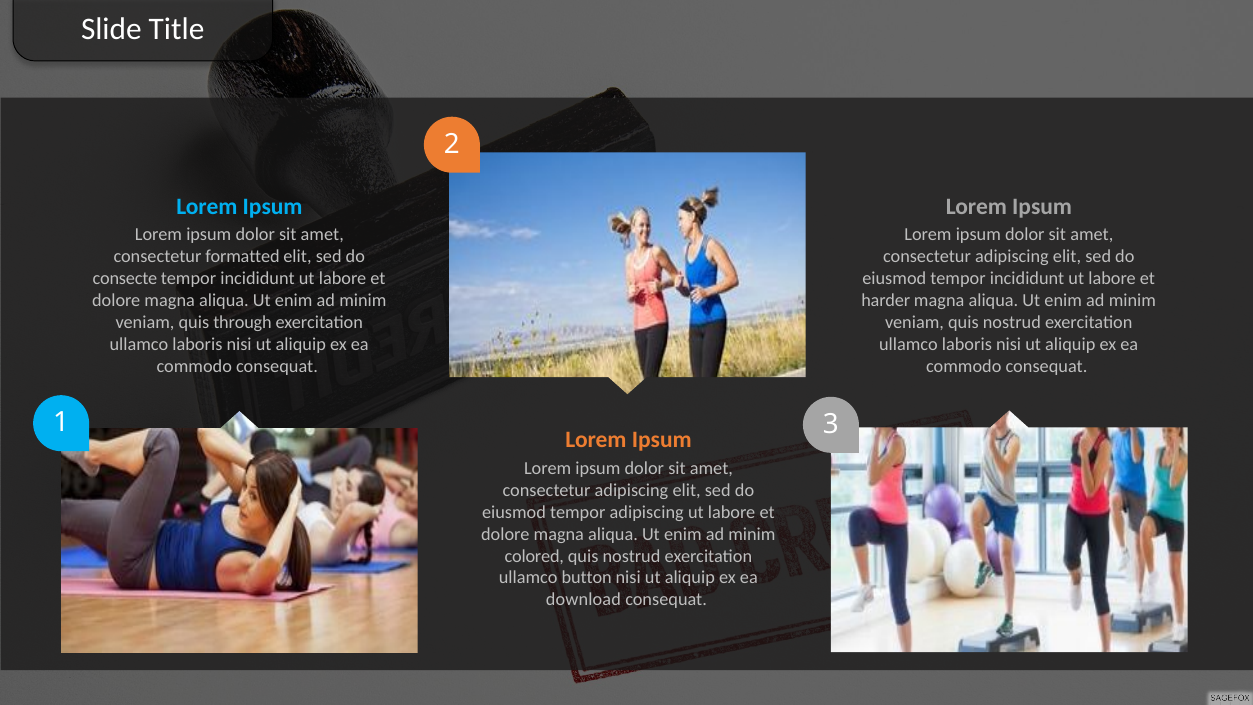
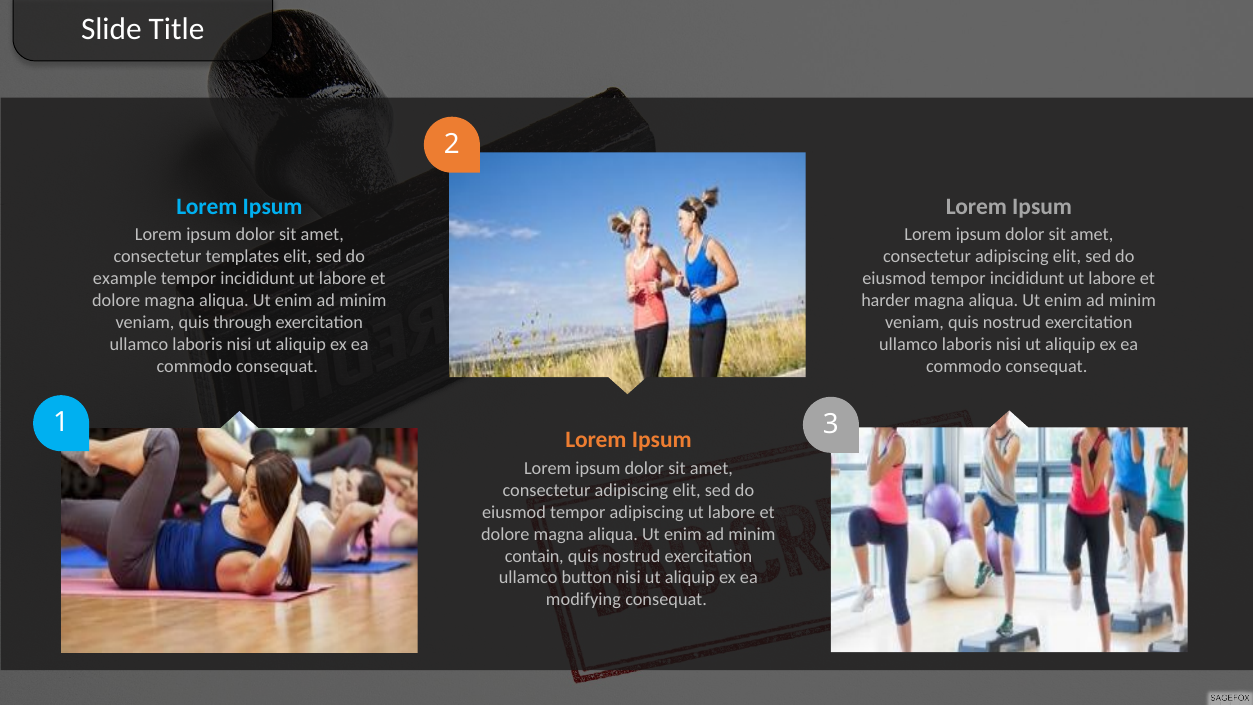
formatted: formatted -> templates (242, 257)
consecte: consecte -> example (125, 278)
colored: colored -> contain (534, 556)
download: download -> modifying (583, 600)
